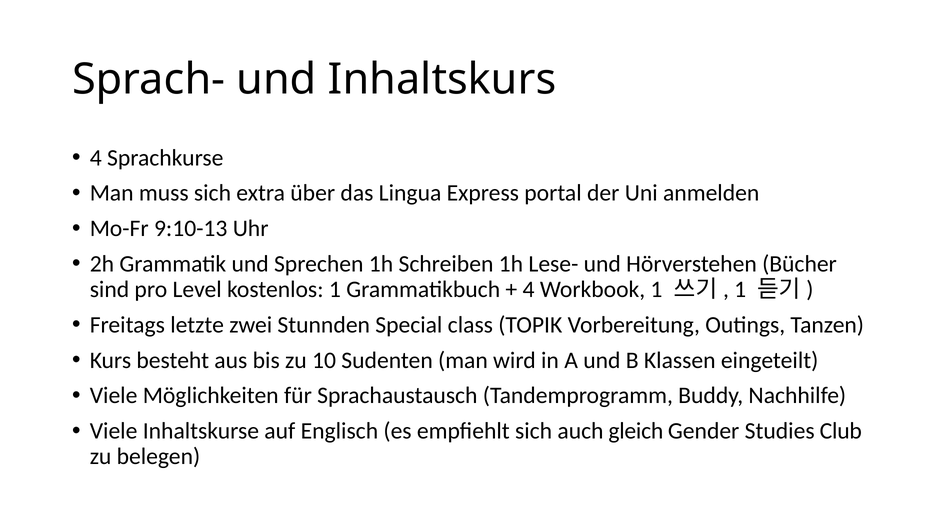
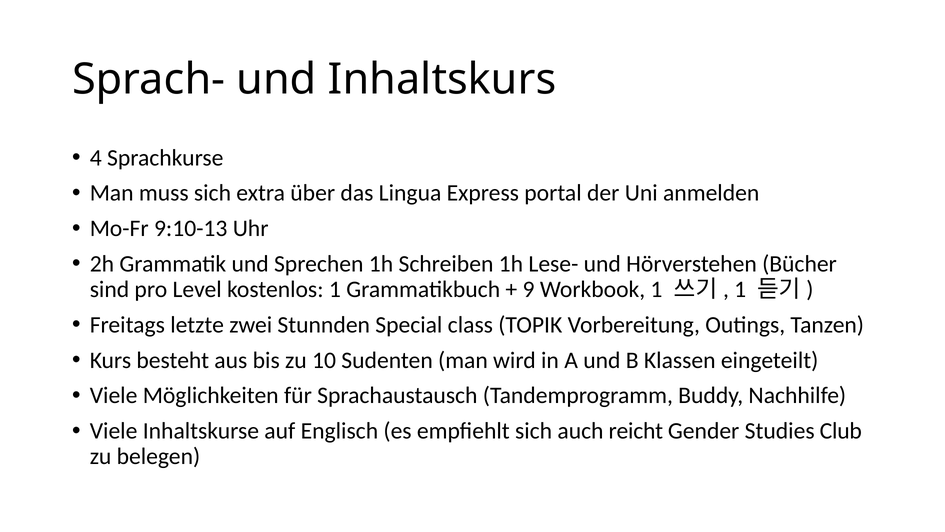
4: 4 -> 9 (529, 289)
gleich: gleich -> reicht (636, 431)
